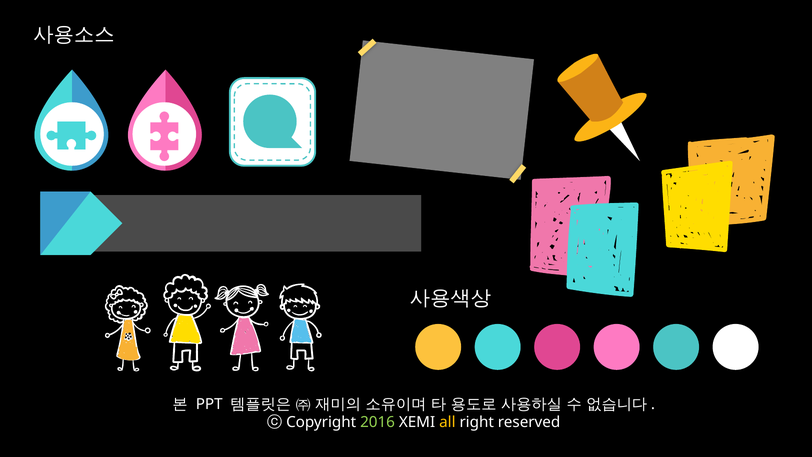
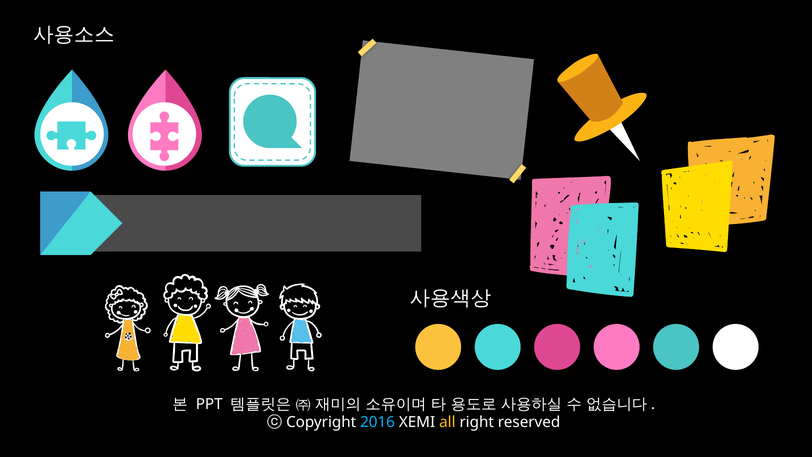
2016 colour: light green -> light blue (378, 422)
